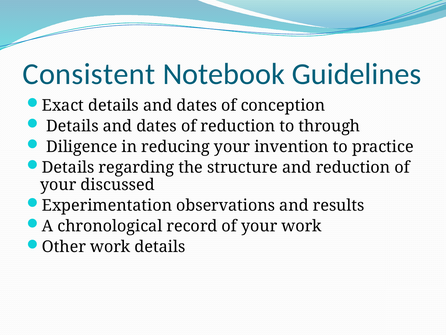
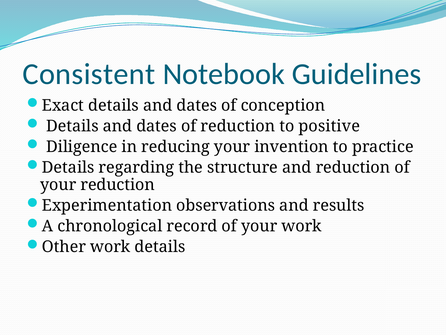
through: through -> positive (329, 126)
your discussed: discussed -> reduction (118, 185)
